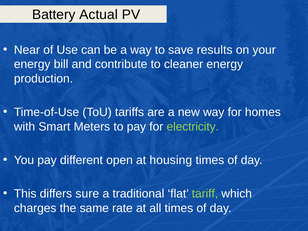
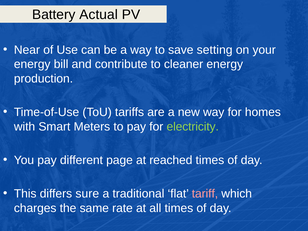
results: results -> setting (215, 50)
open: open -> page (120, 160)
housing: housing -> reached (171, 160)
tariff colour: light green -> pink (205, 194)
